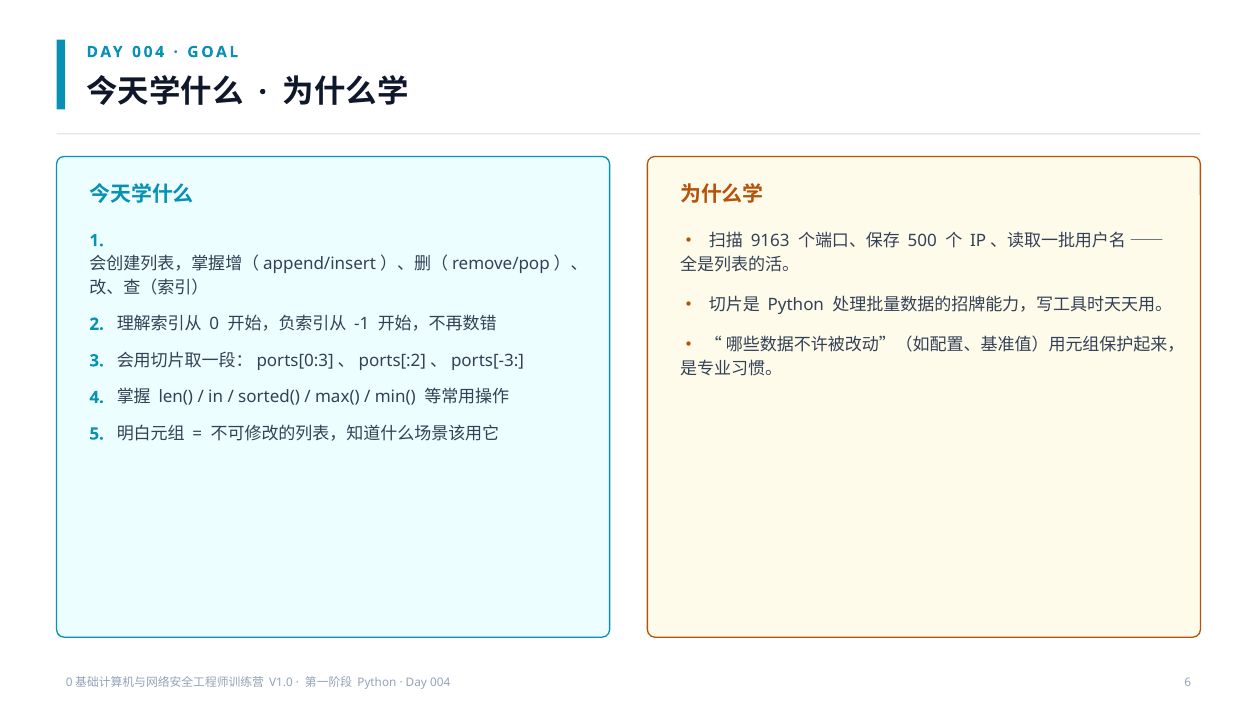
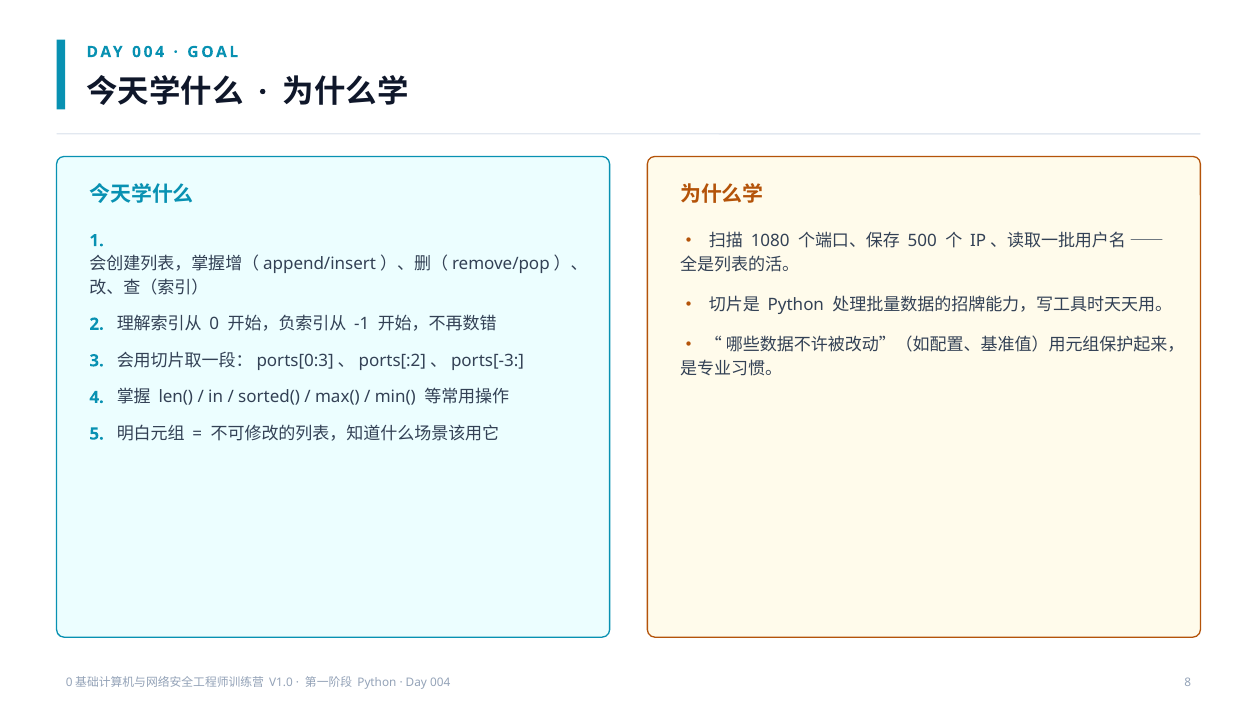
9163: 9163 -> 1080 (770, 241)
6: 6 -> 8 (1188, 682)
